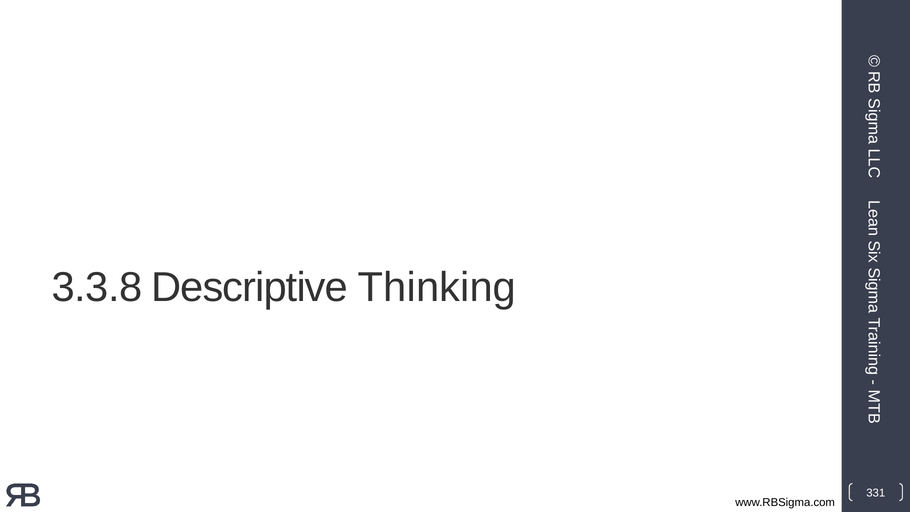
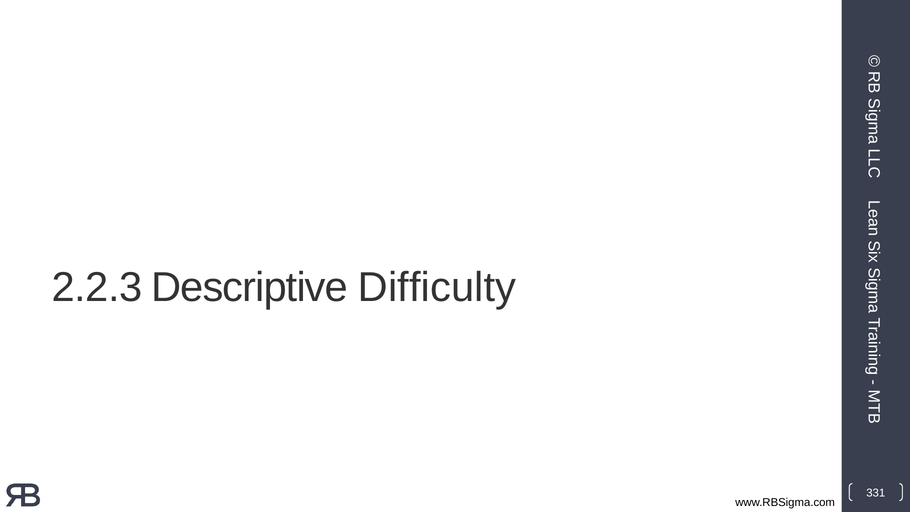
3.3.8: 3.3.8 -> 2.2.3 (97, 288)
Thinking: Thinking -> Difficulty (437, 288)
